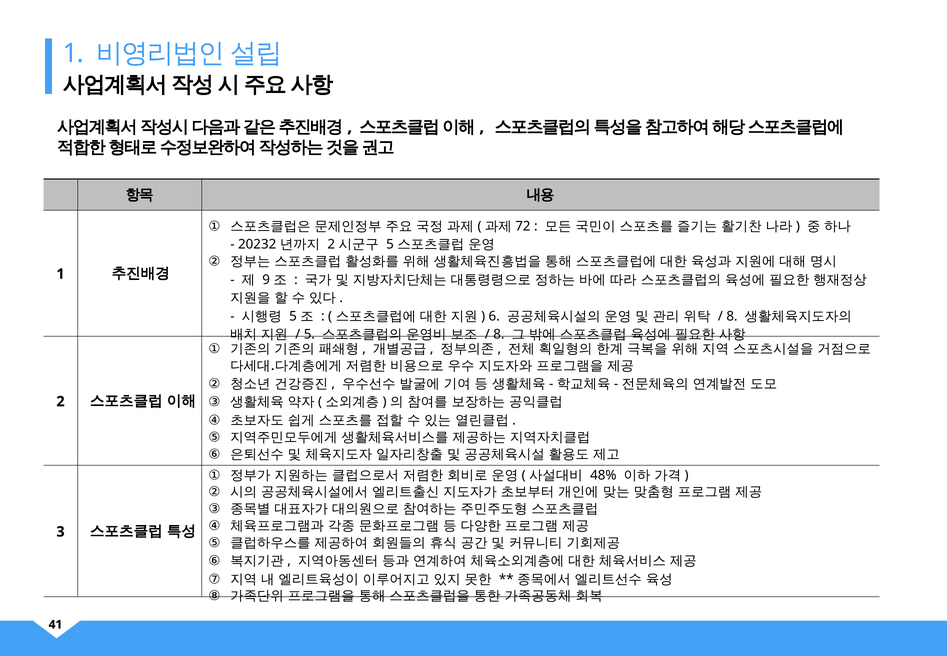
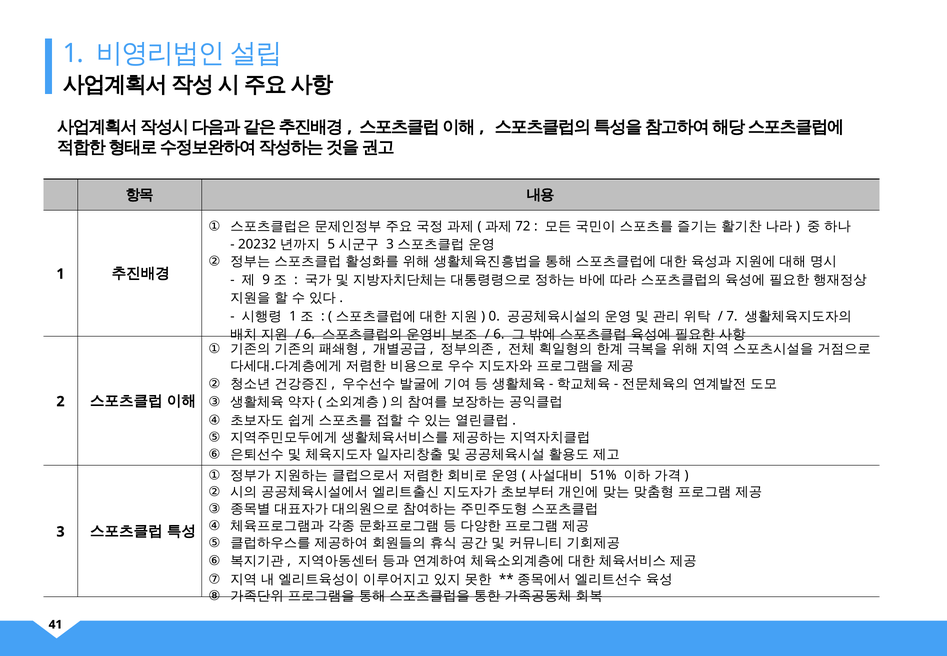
2: 2 -> 5 (331, 244)
5: 5 -> 3 (390, 244)
5: 5 -> 1 (293, 316)
6: 6 -> 0 (494, 316)
8: 8 -> 7 (732, 316)
5: 5 -> 6 (309, 334)
8: 8 -> 6 (499, 334)
48%: 48% -> 51% (603, 475)
